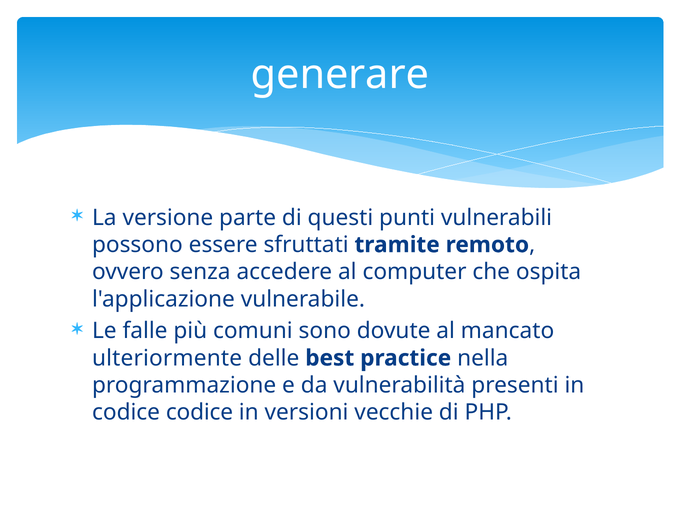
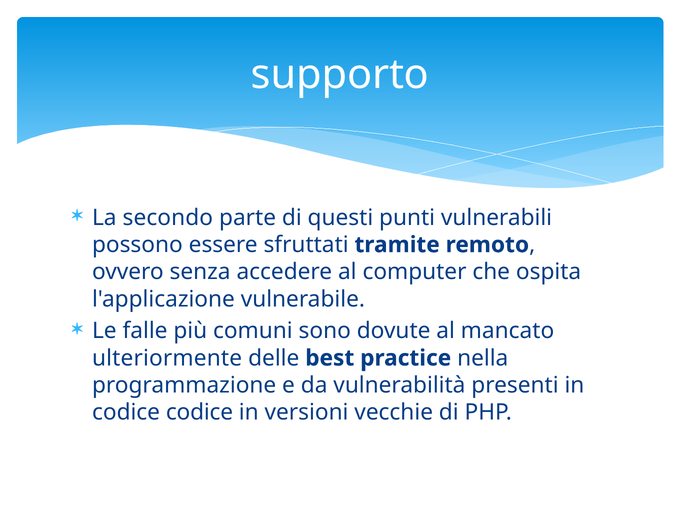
generare: generare -> supporto (340, 75)
versione: versione -> secondo (168, 218)
